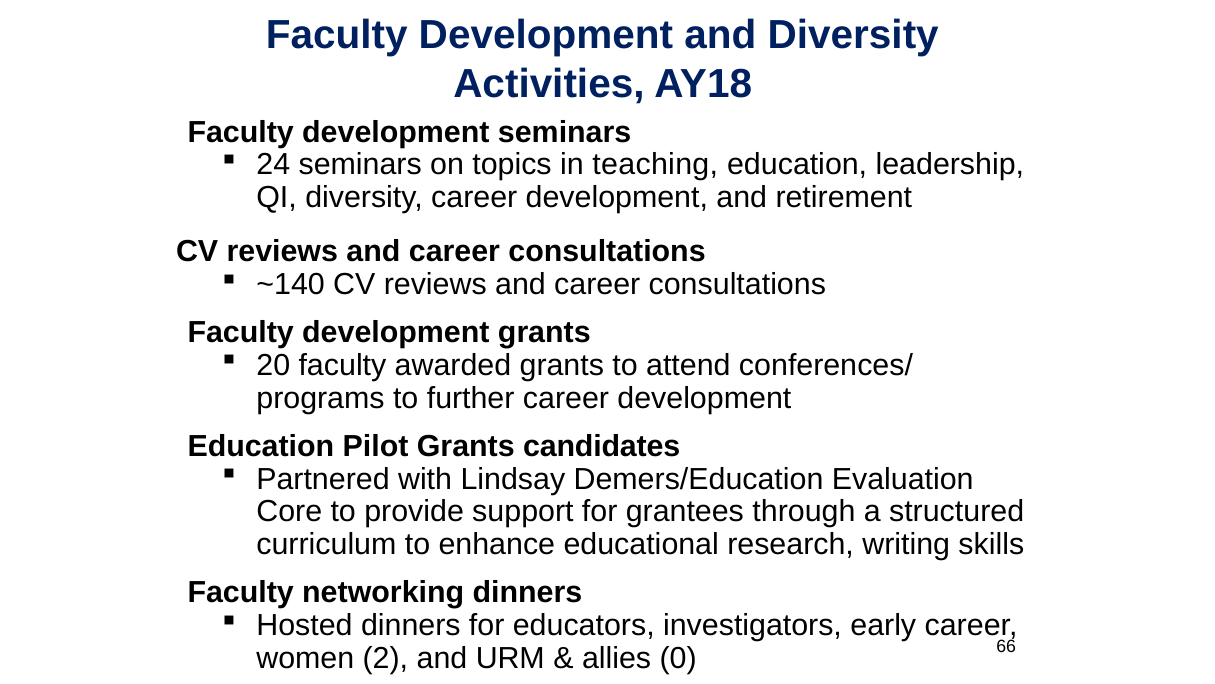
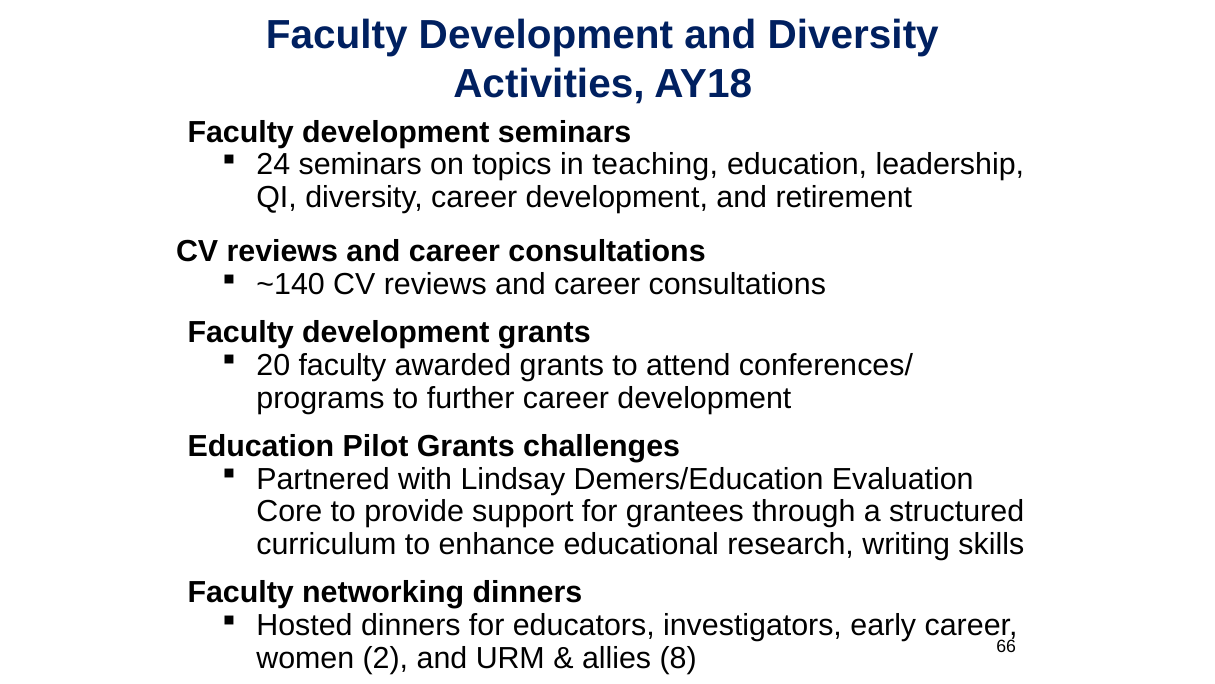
candidates: candidates -> challenges (602, 446)
0: 0 -> 8 (678, 658)
